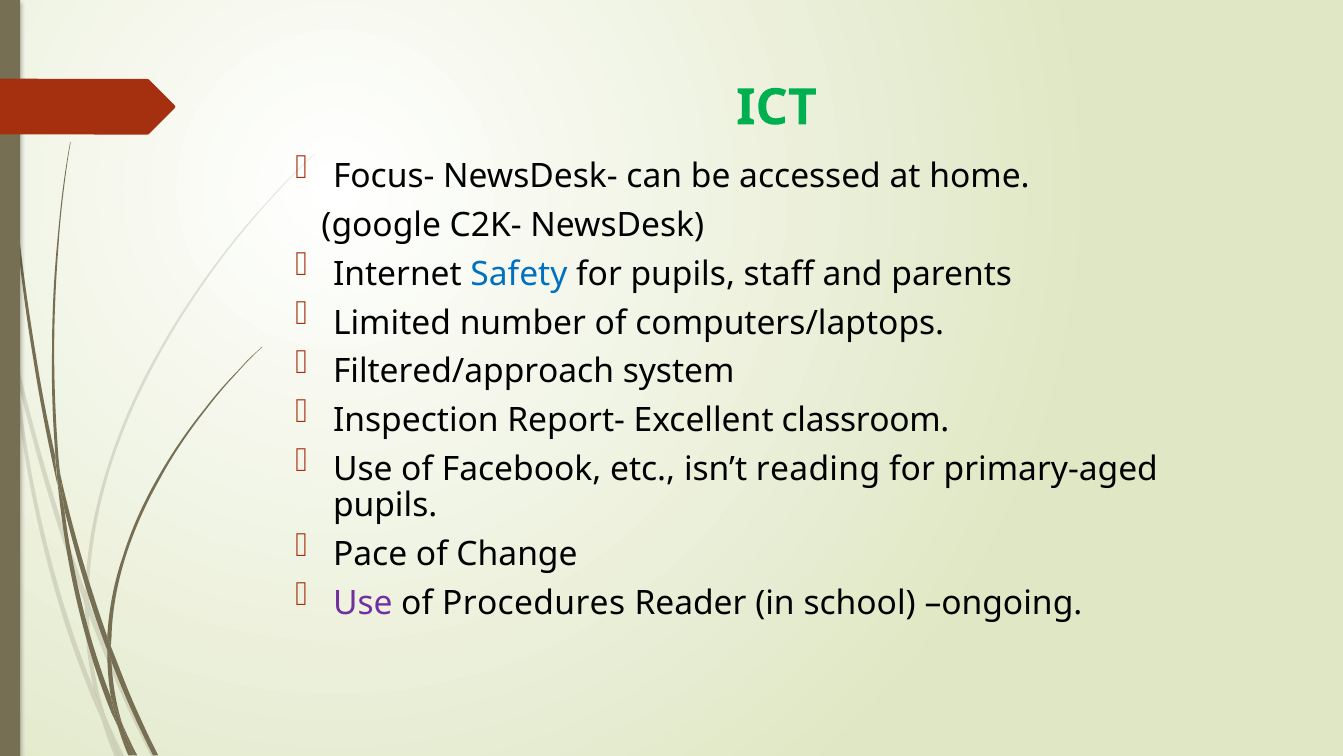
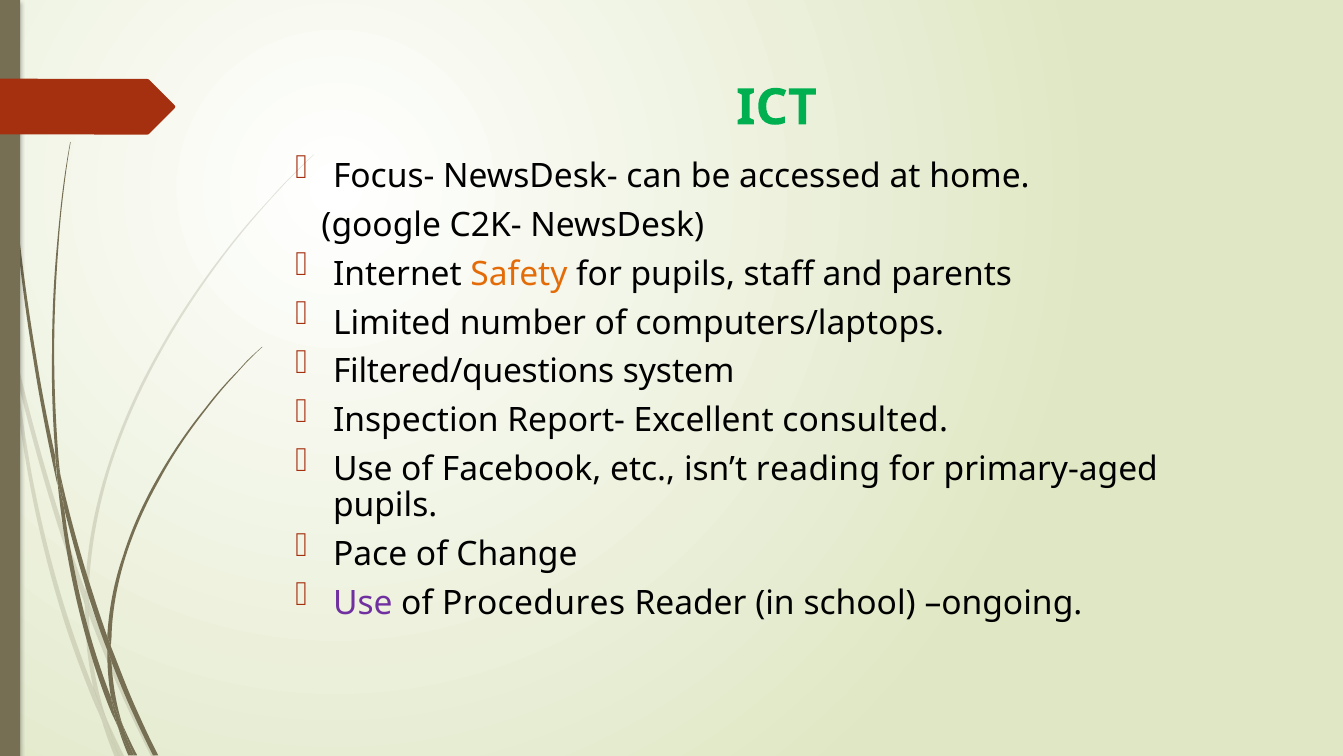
Safety colour: blue -> orange (519, 274)
Filtered/approach: Filtered/approach -> Filtered/questions (474, 372)
classroom: classroom -> consulted (865, 420)
